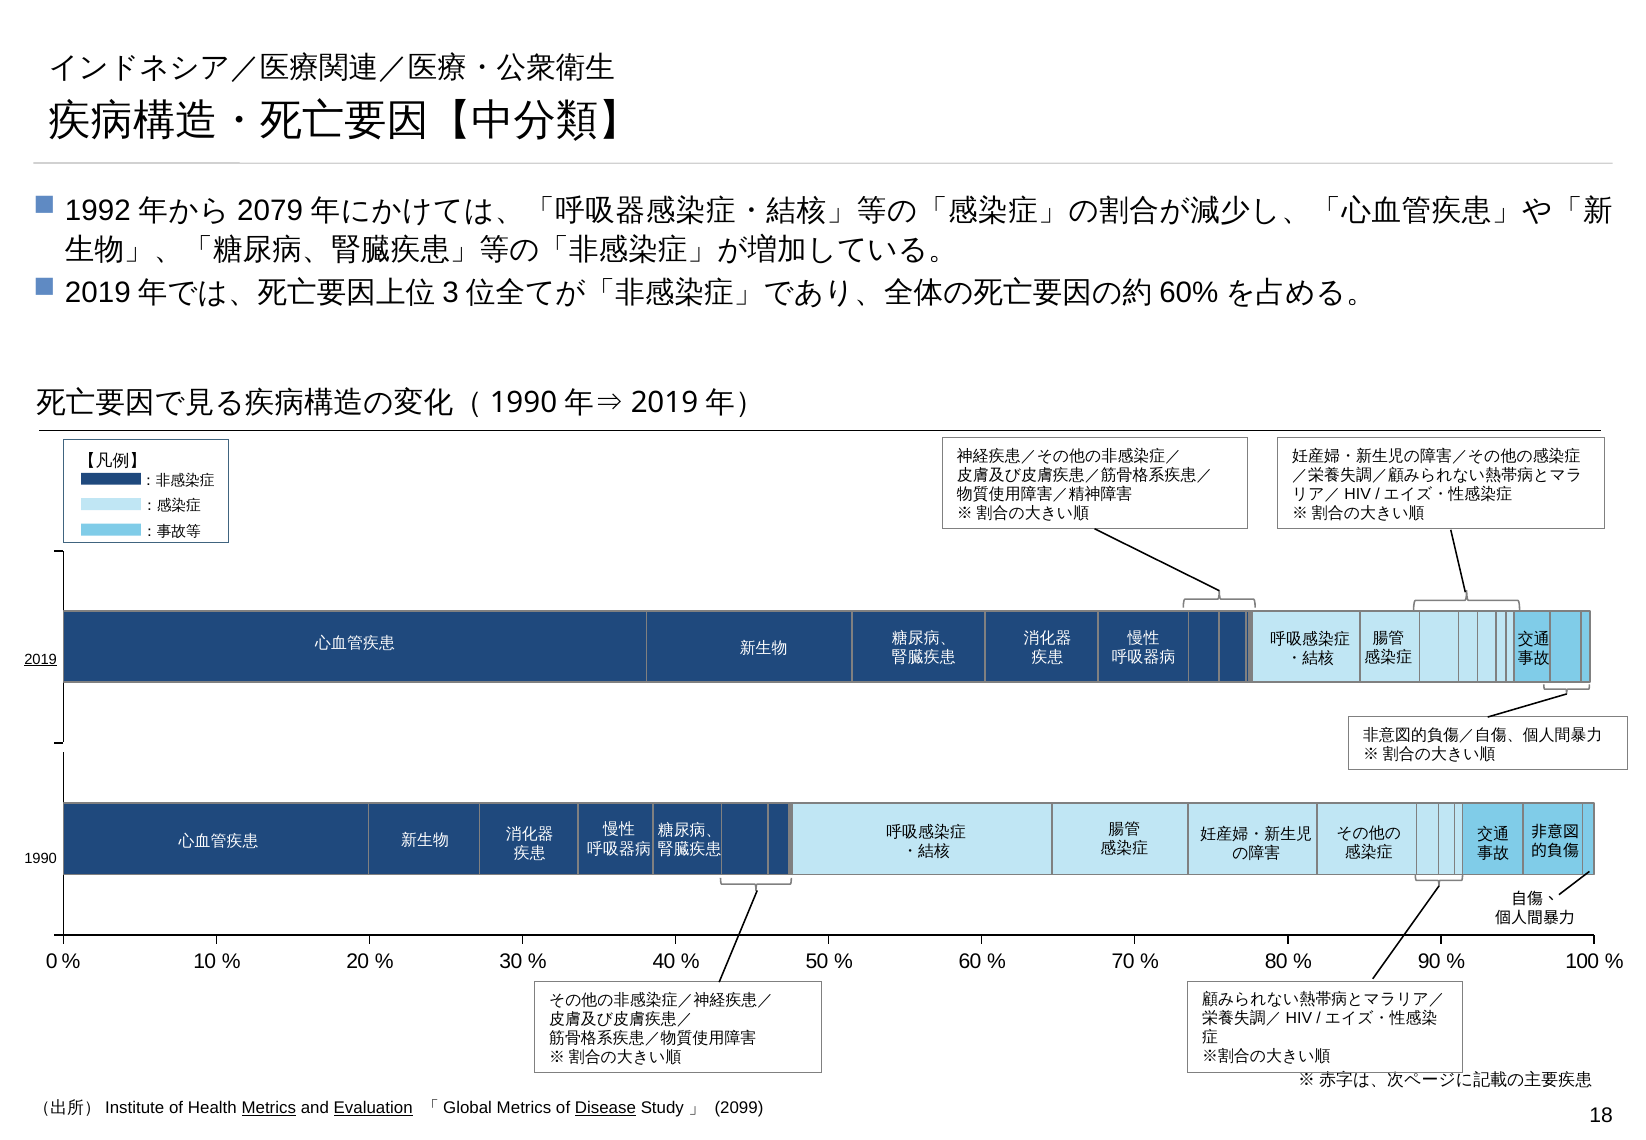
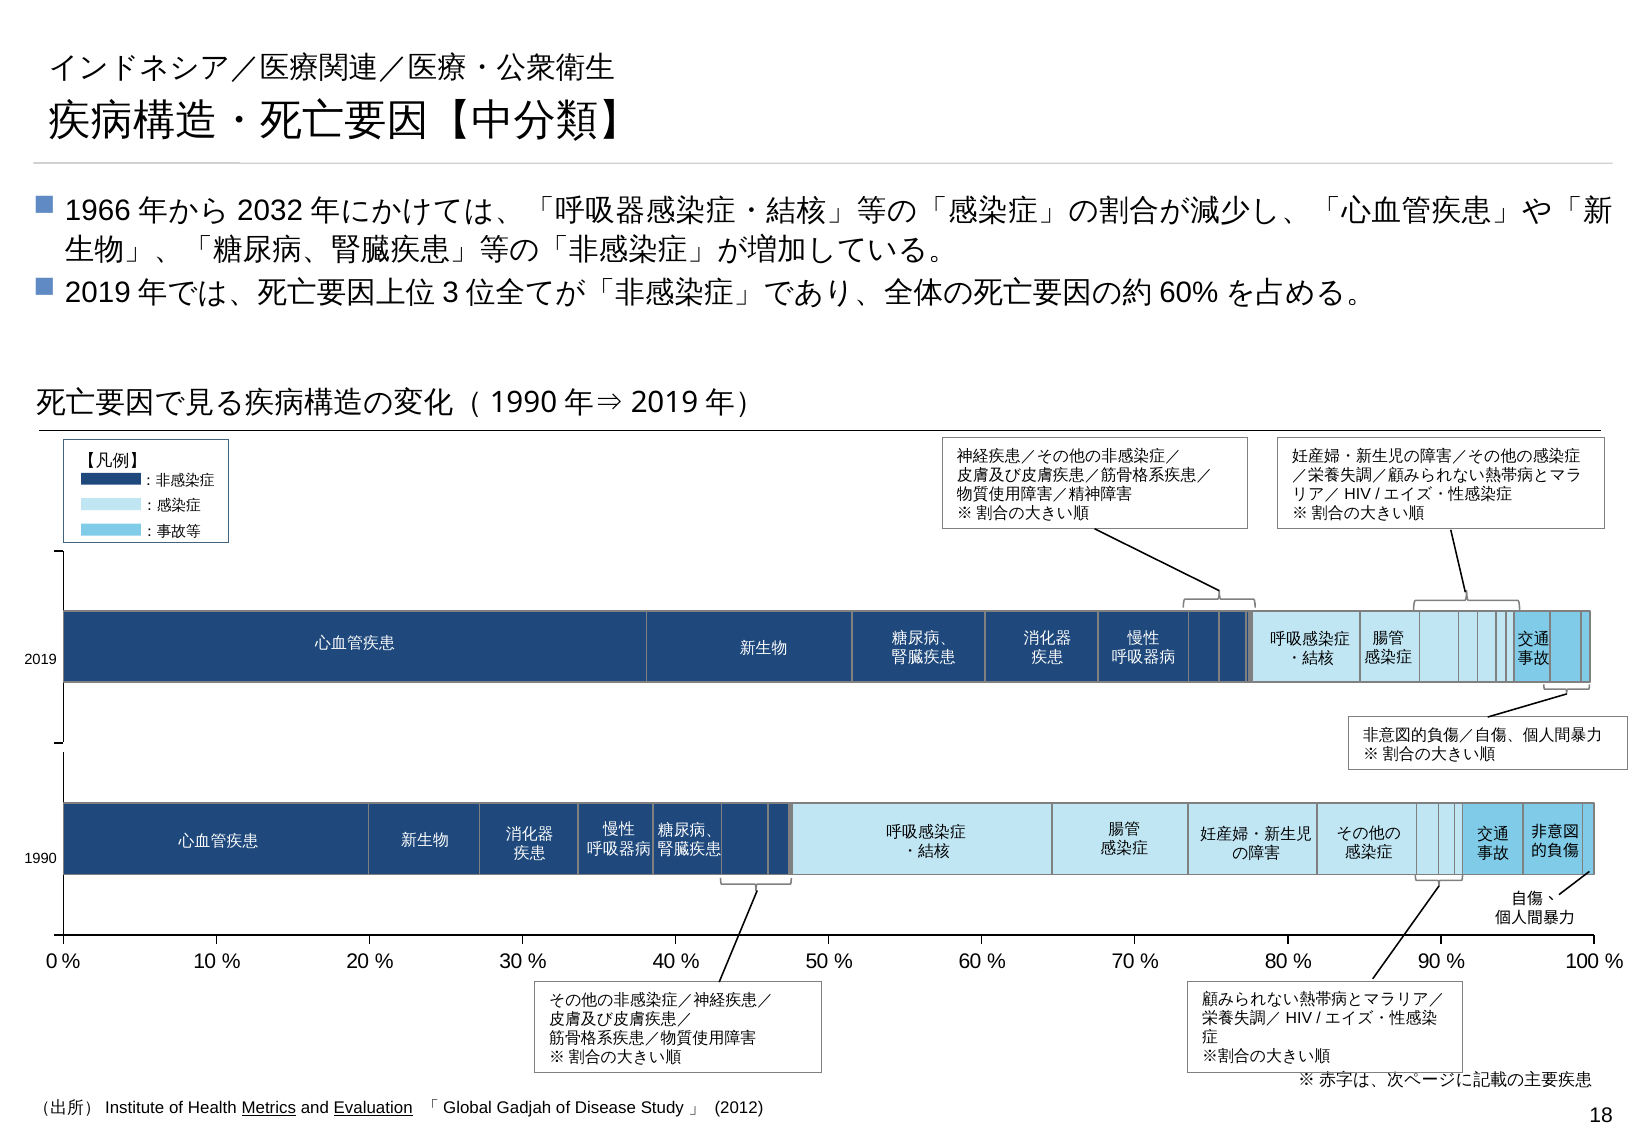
1992: 1992 -> 1966 (98, 210)
2079: 2079 -> 2032 (270, 210)
2019 underline: present -> none (41, 659)
「Global Metrics: Metrics -> Gadjah (524, 1107)
Disease underline: present -> none (605, 1107)
2099: 2099 -> 2012 (739, 1107)
